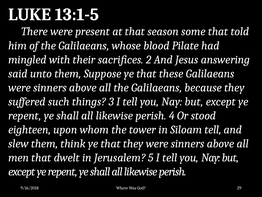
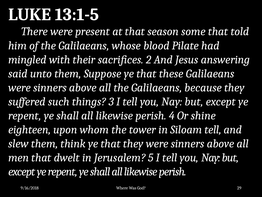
stood: stood -> shine (203, 115)
